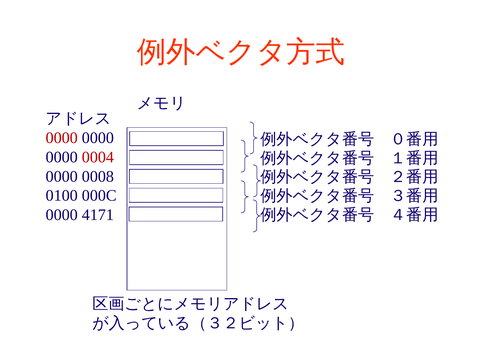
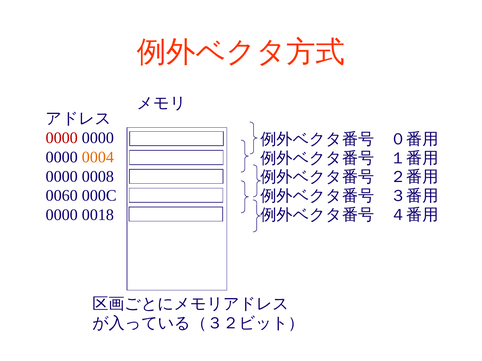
0004 colour: red -> orange (98, 157)
0100: 0100 -> 0060 (62, 196)
4171: 4171 -> 0018 (98, 215)
